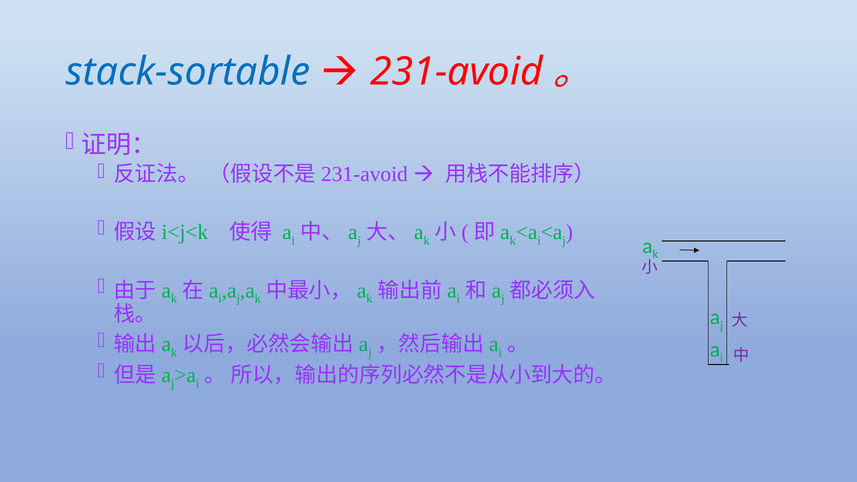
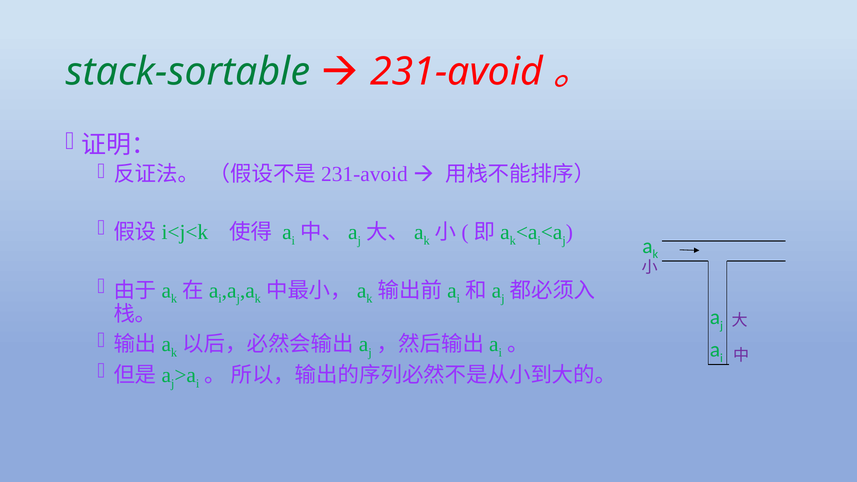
stack-sortable colour: blue -> green (188, 72)
